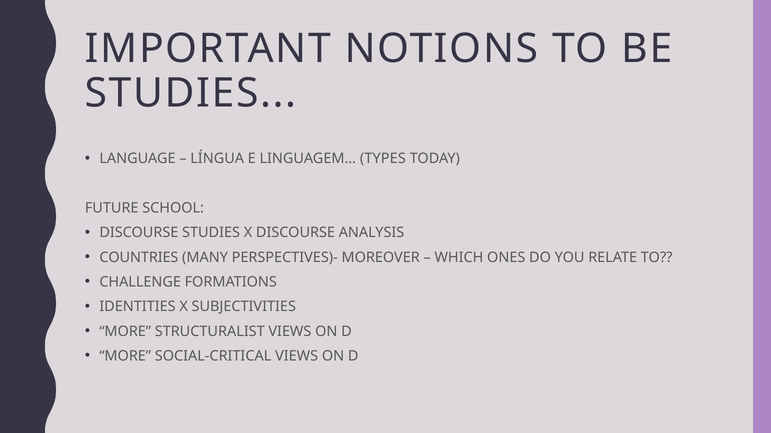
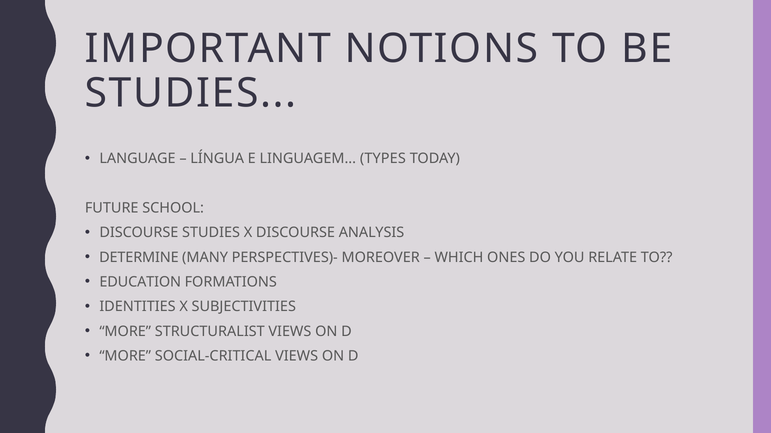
COUNTRIES: COUNTRIES -> DETERMINE (139, 258)
CHALLENGE: CHALLENGE -> EDUCATION (140, 282)
